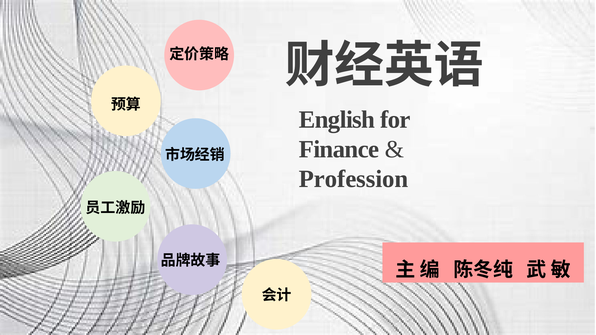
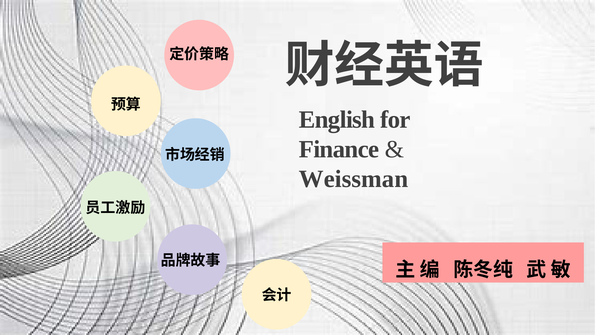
Profession: Profession -> Weissman (354, 179)
